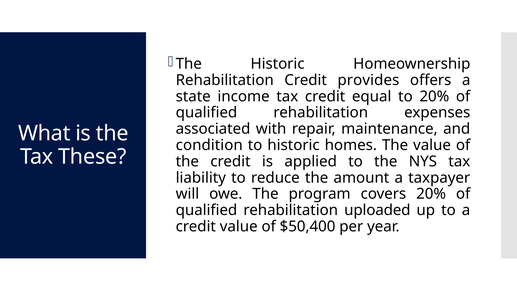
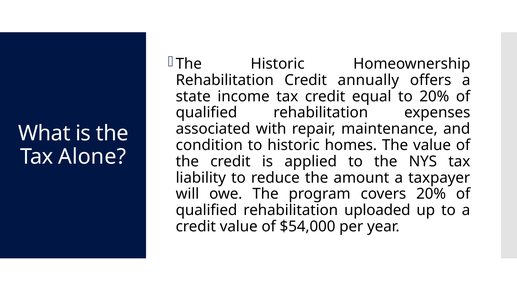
provides: provides -> annually (368, 80)
These: These -> Alone (92, 157)
$50,400: $50,400 -> $54,000 (308, 226)
